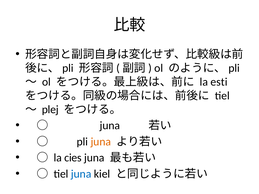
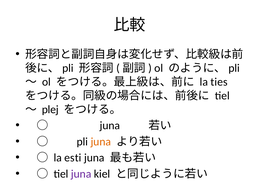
esti: esti -> ties (219, 82)
cies: cies -> esti (73, 158)
juna colour: blue -> purple (81, 174)
